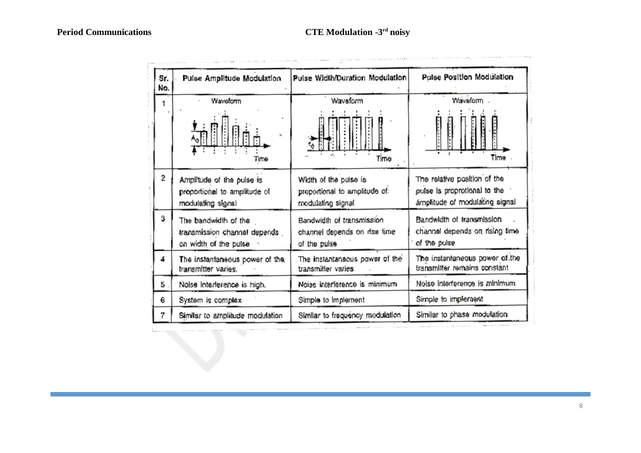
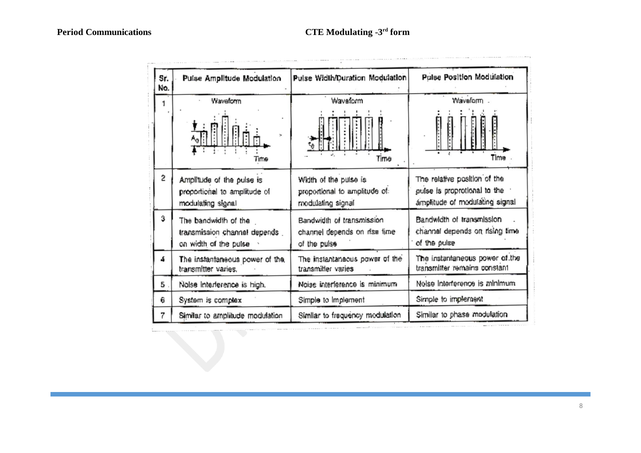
Modulation: Modulation -> Modulating (349, 32)
noisy: noisy -> form (400, 32)
